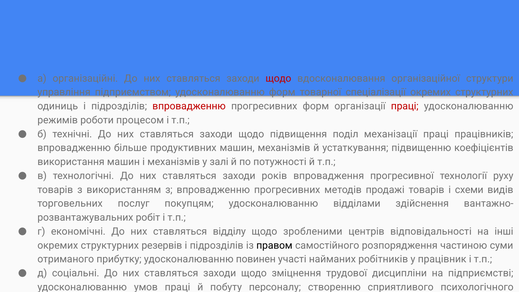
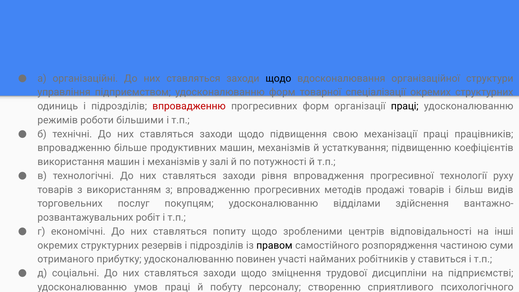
щодо colour: red -> black (278, 78)
праці colour: red -> black (405, 106)
процесом: процесом -> більшими (140, 120)
поділ: поділ -> свою (345, 134)
років: років -> рівня (274, 176)
схеми: схеми -> більш (469, 190)
відділу: відділу -> попиту (229, 231)
працівник: працівник -> ставиться (442, 259)
